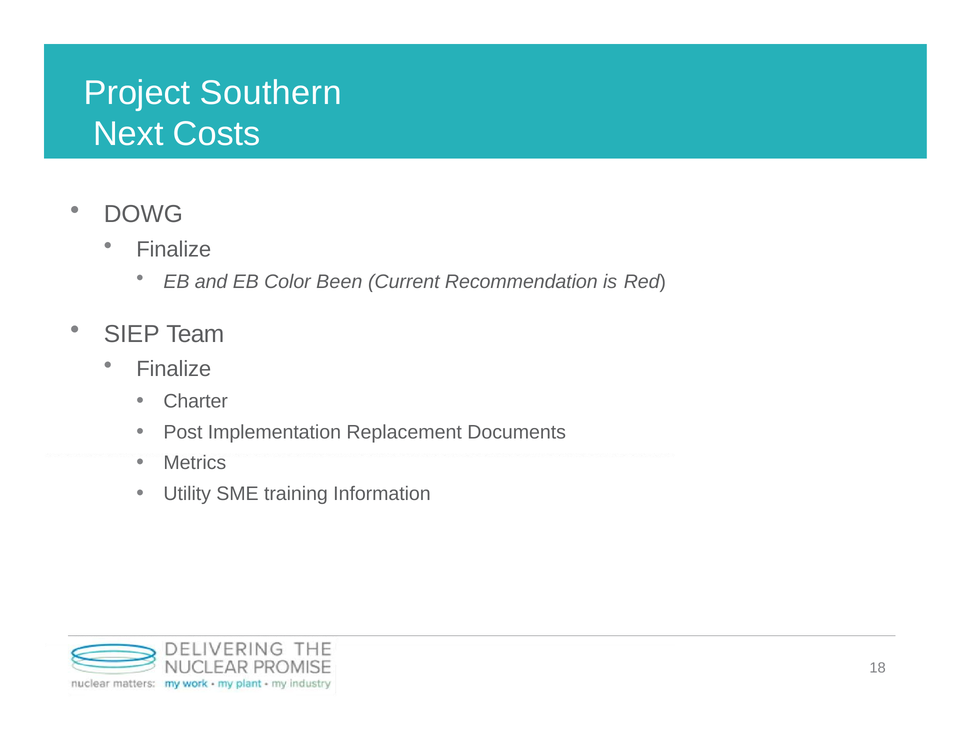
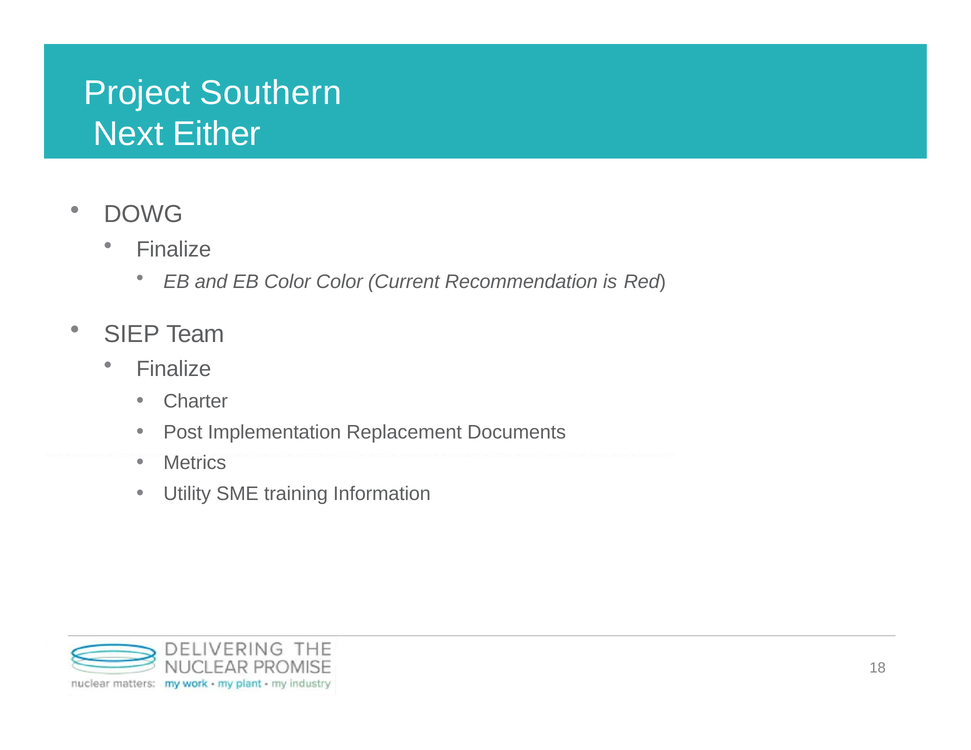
Costs: Costs -> Either (217, 134)
Color Been: Been -> Color (339, 282)
